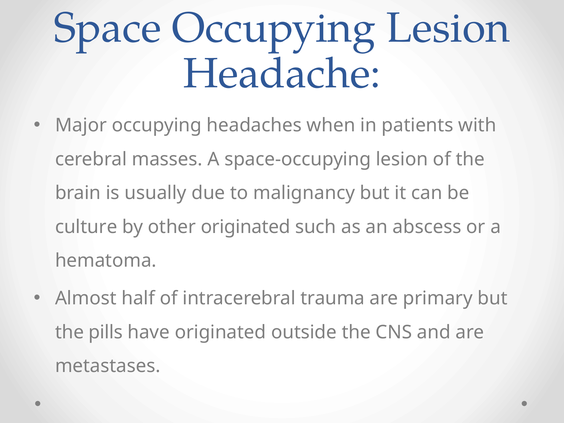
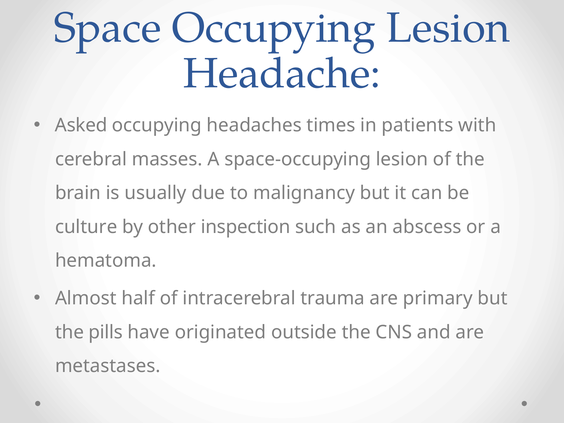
Major: Major -> Asked (81, 125)
when: when -> times (331, 125)
other originated: originated -> inspection (246, 227)
